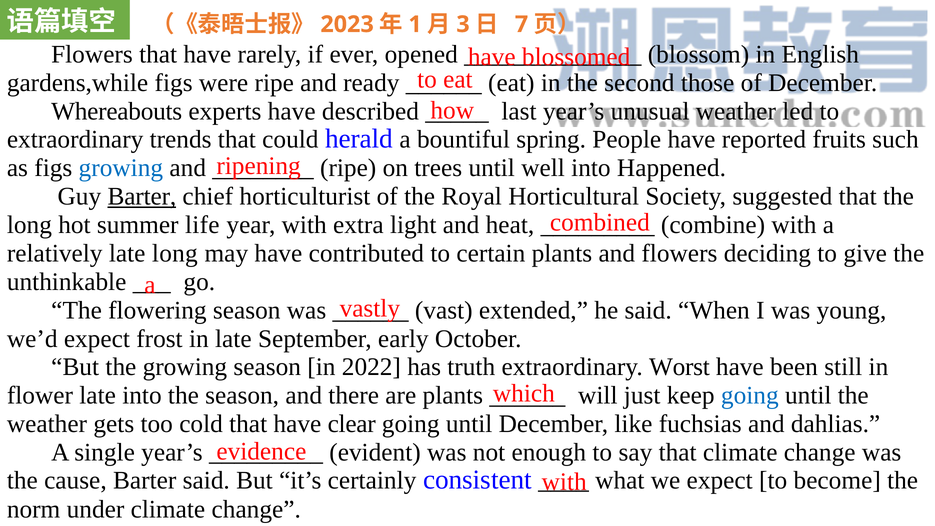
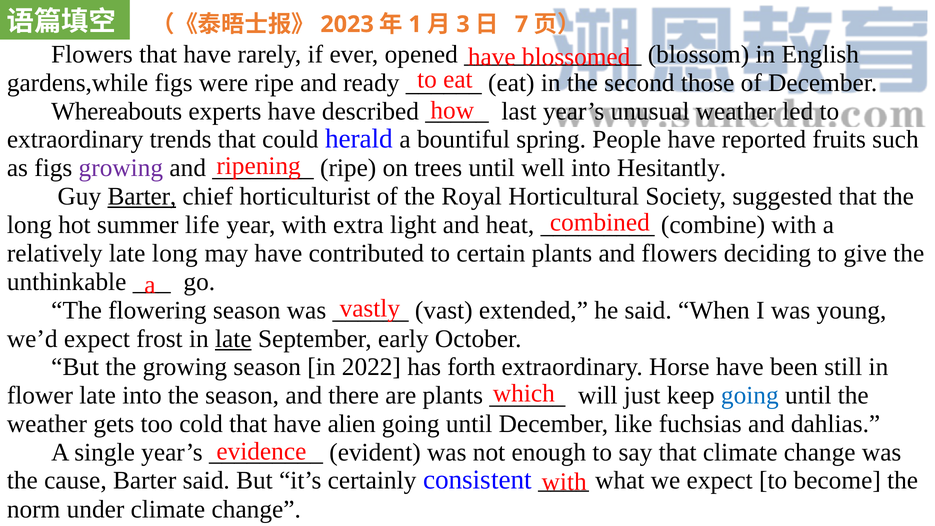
growing colour: blue -> purple (121, 168)
Happened: Happened -> Hesitantly (672, 168)
late underline: none -> present (233, 339)
truth: truth -> forth (471, 367)
Worst: Worst -> Horse (679, 367)
clear: clear -> alien (352, 424)
